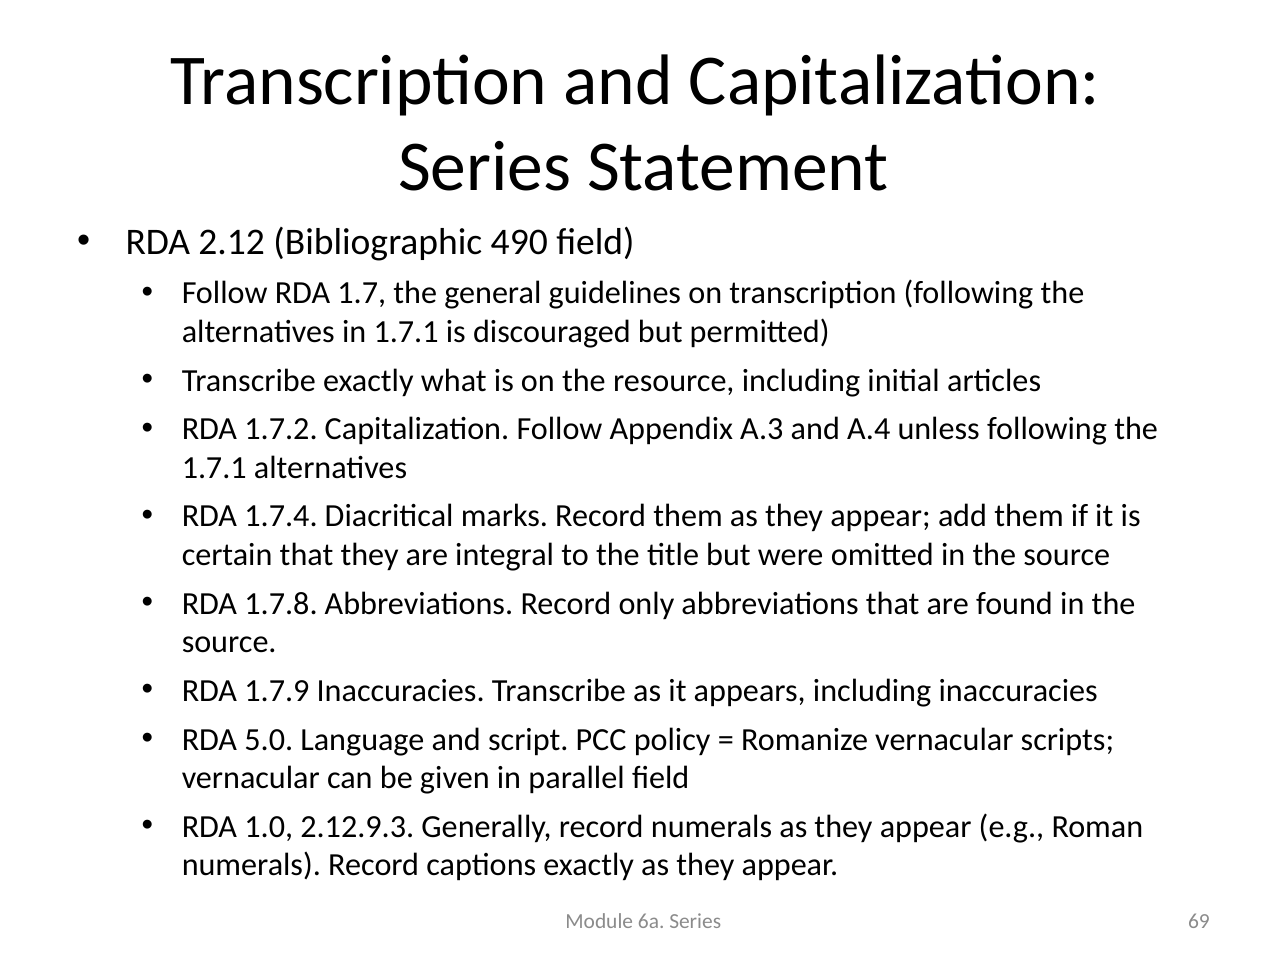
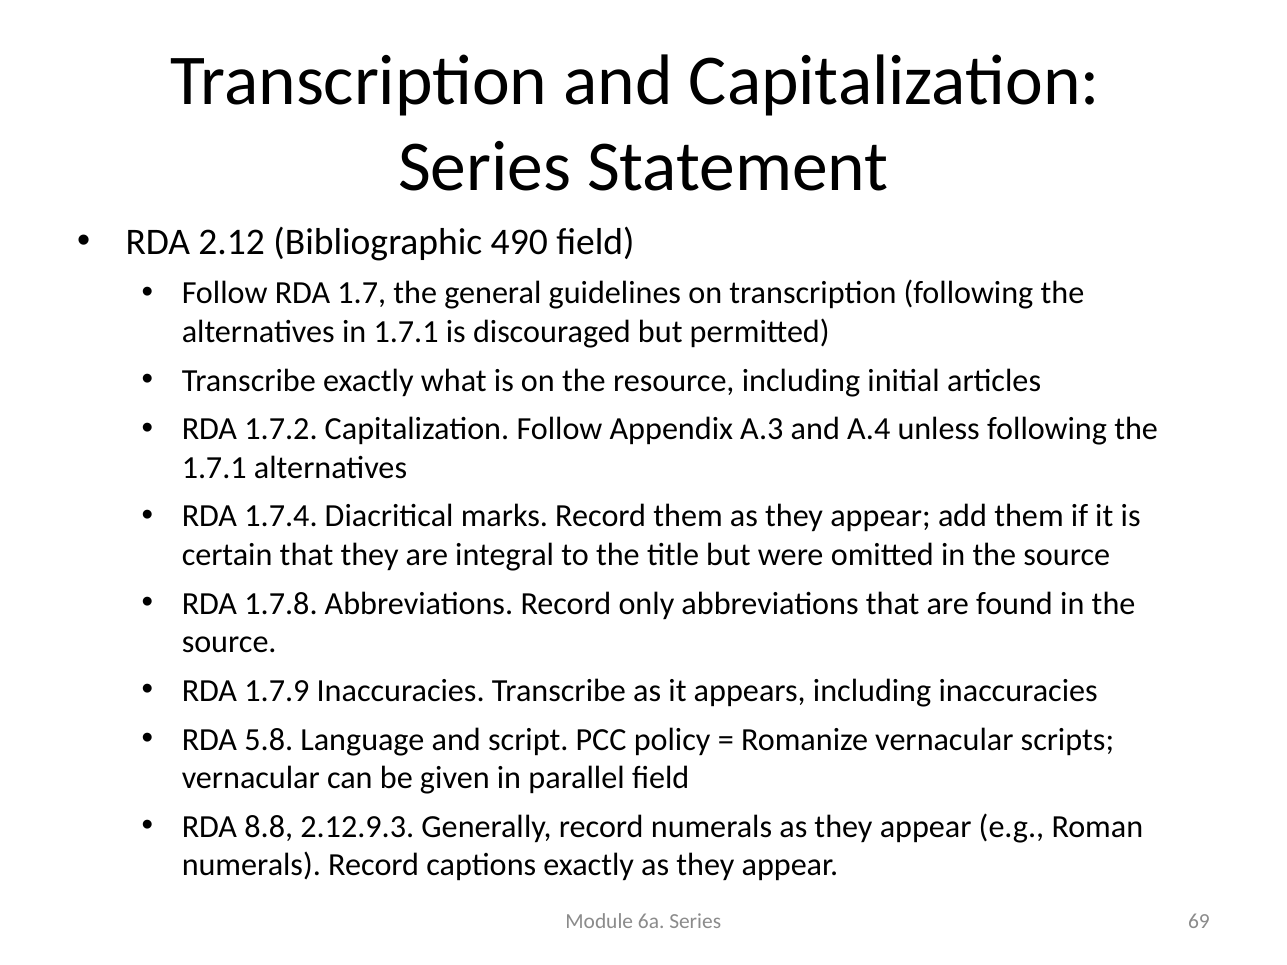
5.0: 5.0 -> 5.8 (269, 740)
1.0: 1.0 -> 8.8 (269, 827)
